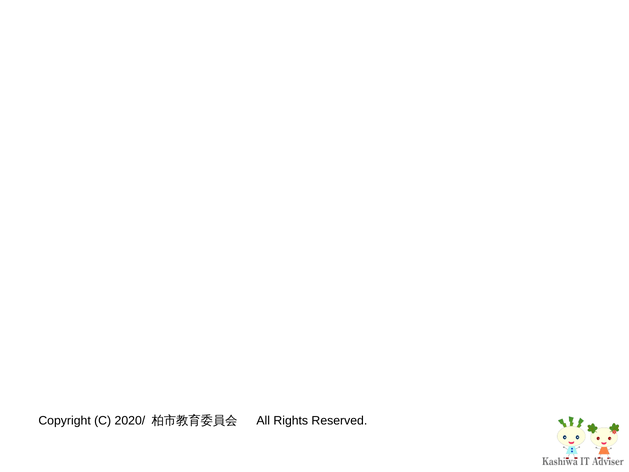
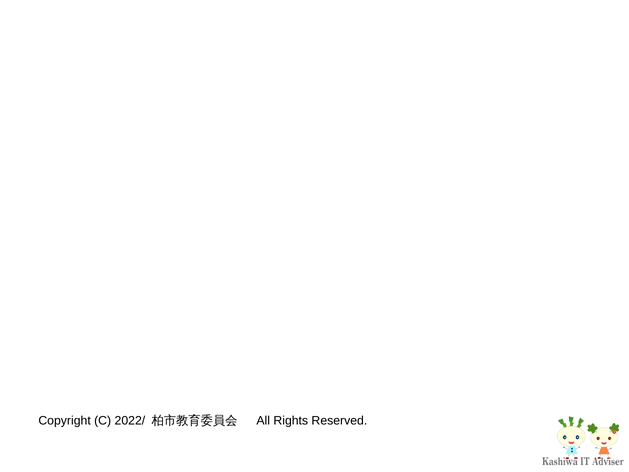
2020/: 2020/ -> 2022/ (130, 421)
